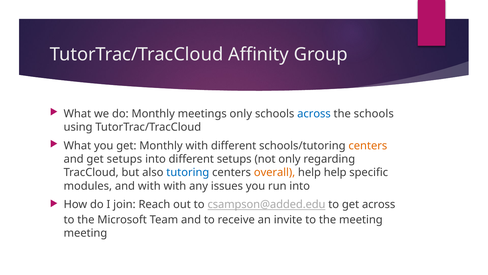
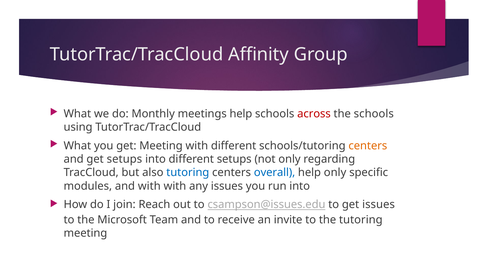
meetings only: only -> help (241, 114)
across colour: blue -> red (314, 114)
get Monthly: Monthly -> Meeting (161, 145)
overall colour: orange -> blue (275, 172)
help help: help -> only (335, 172)
csampson@added.edu: csampson@added.edu -> csampson@issues.edu (266, 204)
get across: across -> issues (379, 204)
the meeting: meeting -> tutoring (361, 219)
